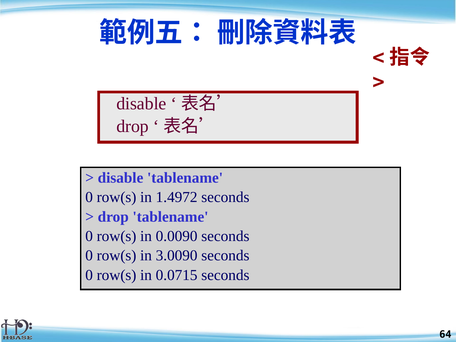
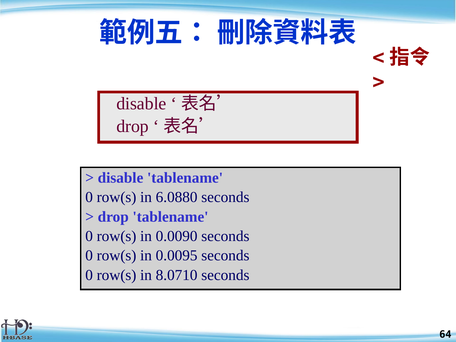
1.4972: 1.4972 -> 6.0880 (177, 197)
3.0090: 3.0090 -> 0.0095 (177, 256)
0.0715: 0.0715 -> 8.0710 (177, 275)
